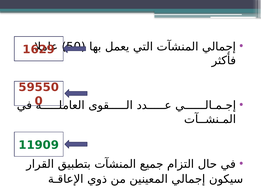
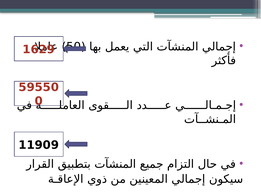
11909 colour: green -> black (39, 146)
